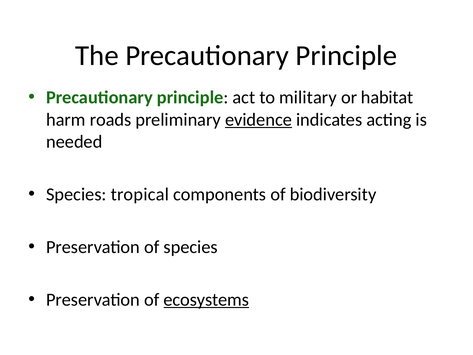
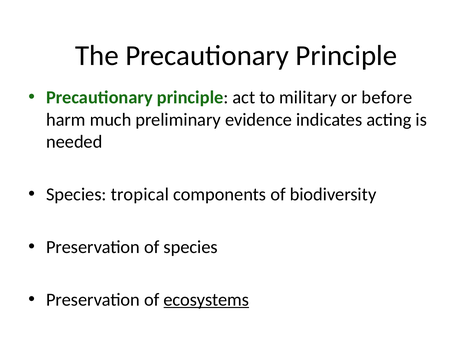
habitat: habitat -> before (387, 97)
roads: roads -> much (111, 120)
evidence underline: present -> none (258, 120)
